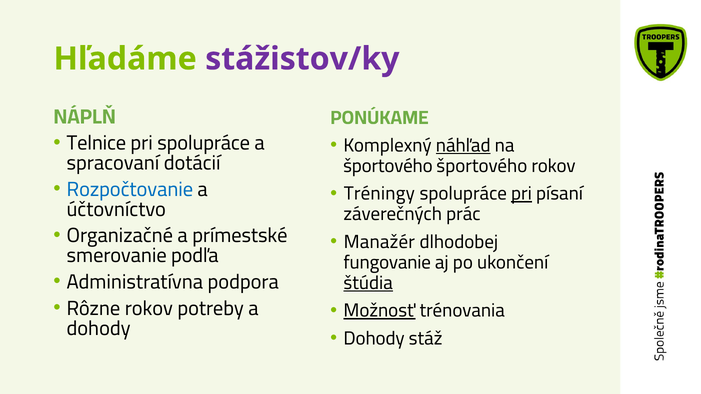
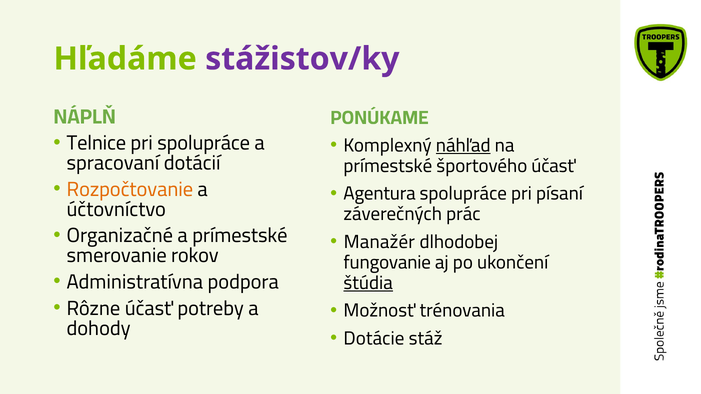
športového: športového -> prímestské (388, 166)
športového rokov: rokov -> účasť (553, 166)
Rozpočtovanie colour: blue -> orange (130, 190)
Tréningy: Tréningy -> Agentura (379, 194)
pri underline: present -> none (521, 194)
podľa: podľa -> rokov (195, 256)
Rôzne rokov: rokov -> účasť (149, 309)
Možnosť underline: present -> none (379, 311)
Dohody: Dohody -> Dotácie (374, 339)
